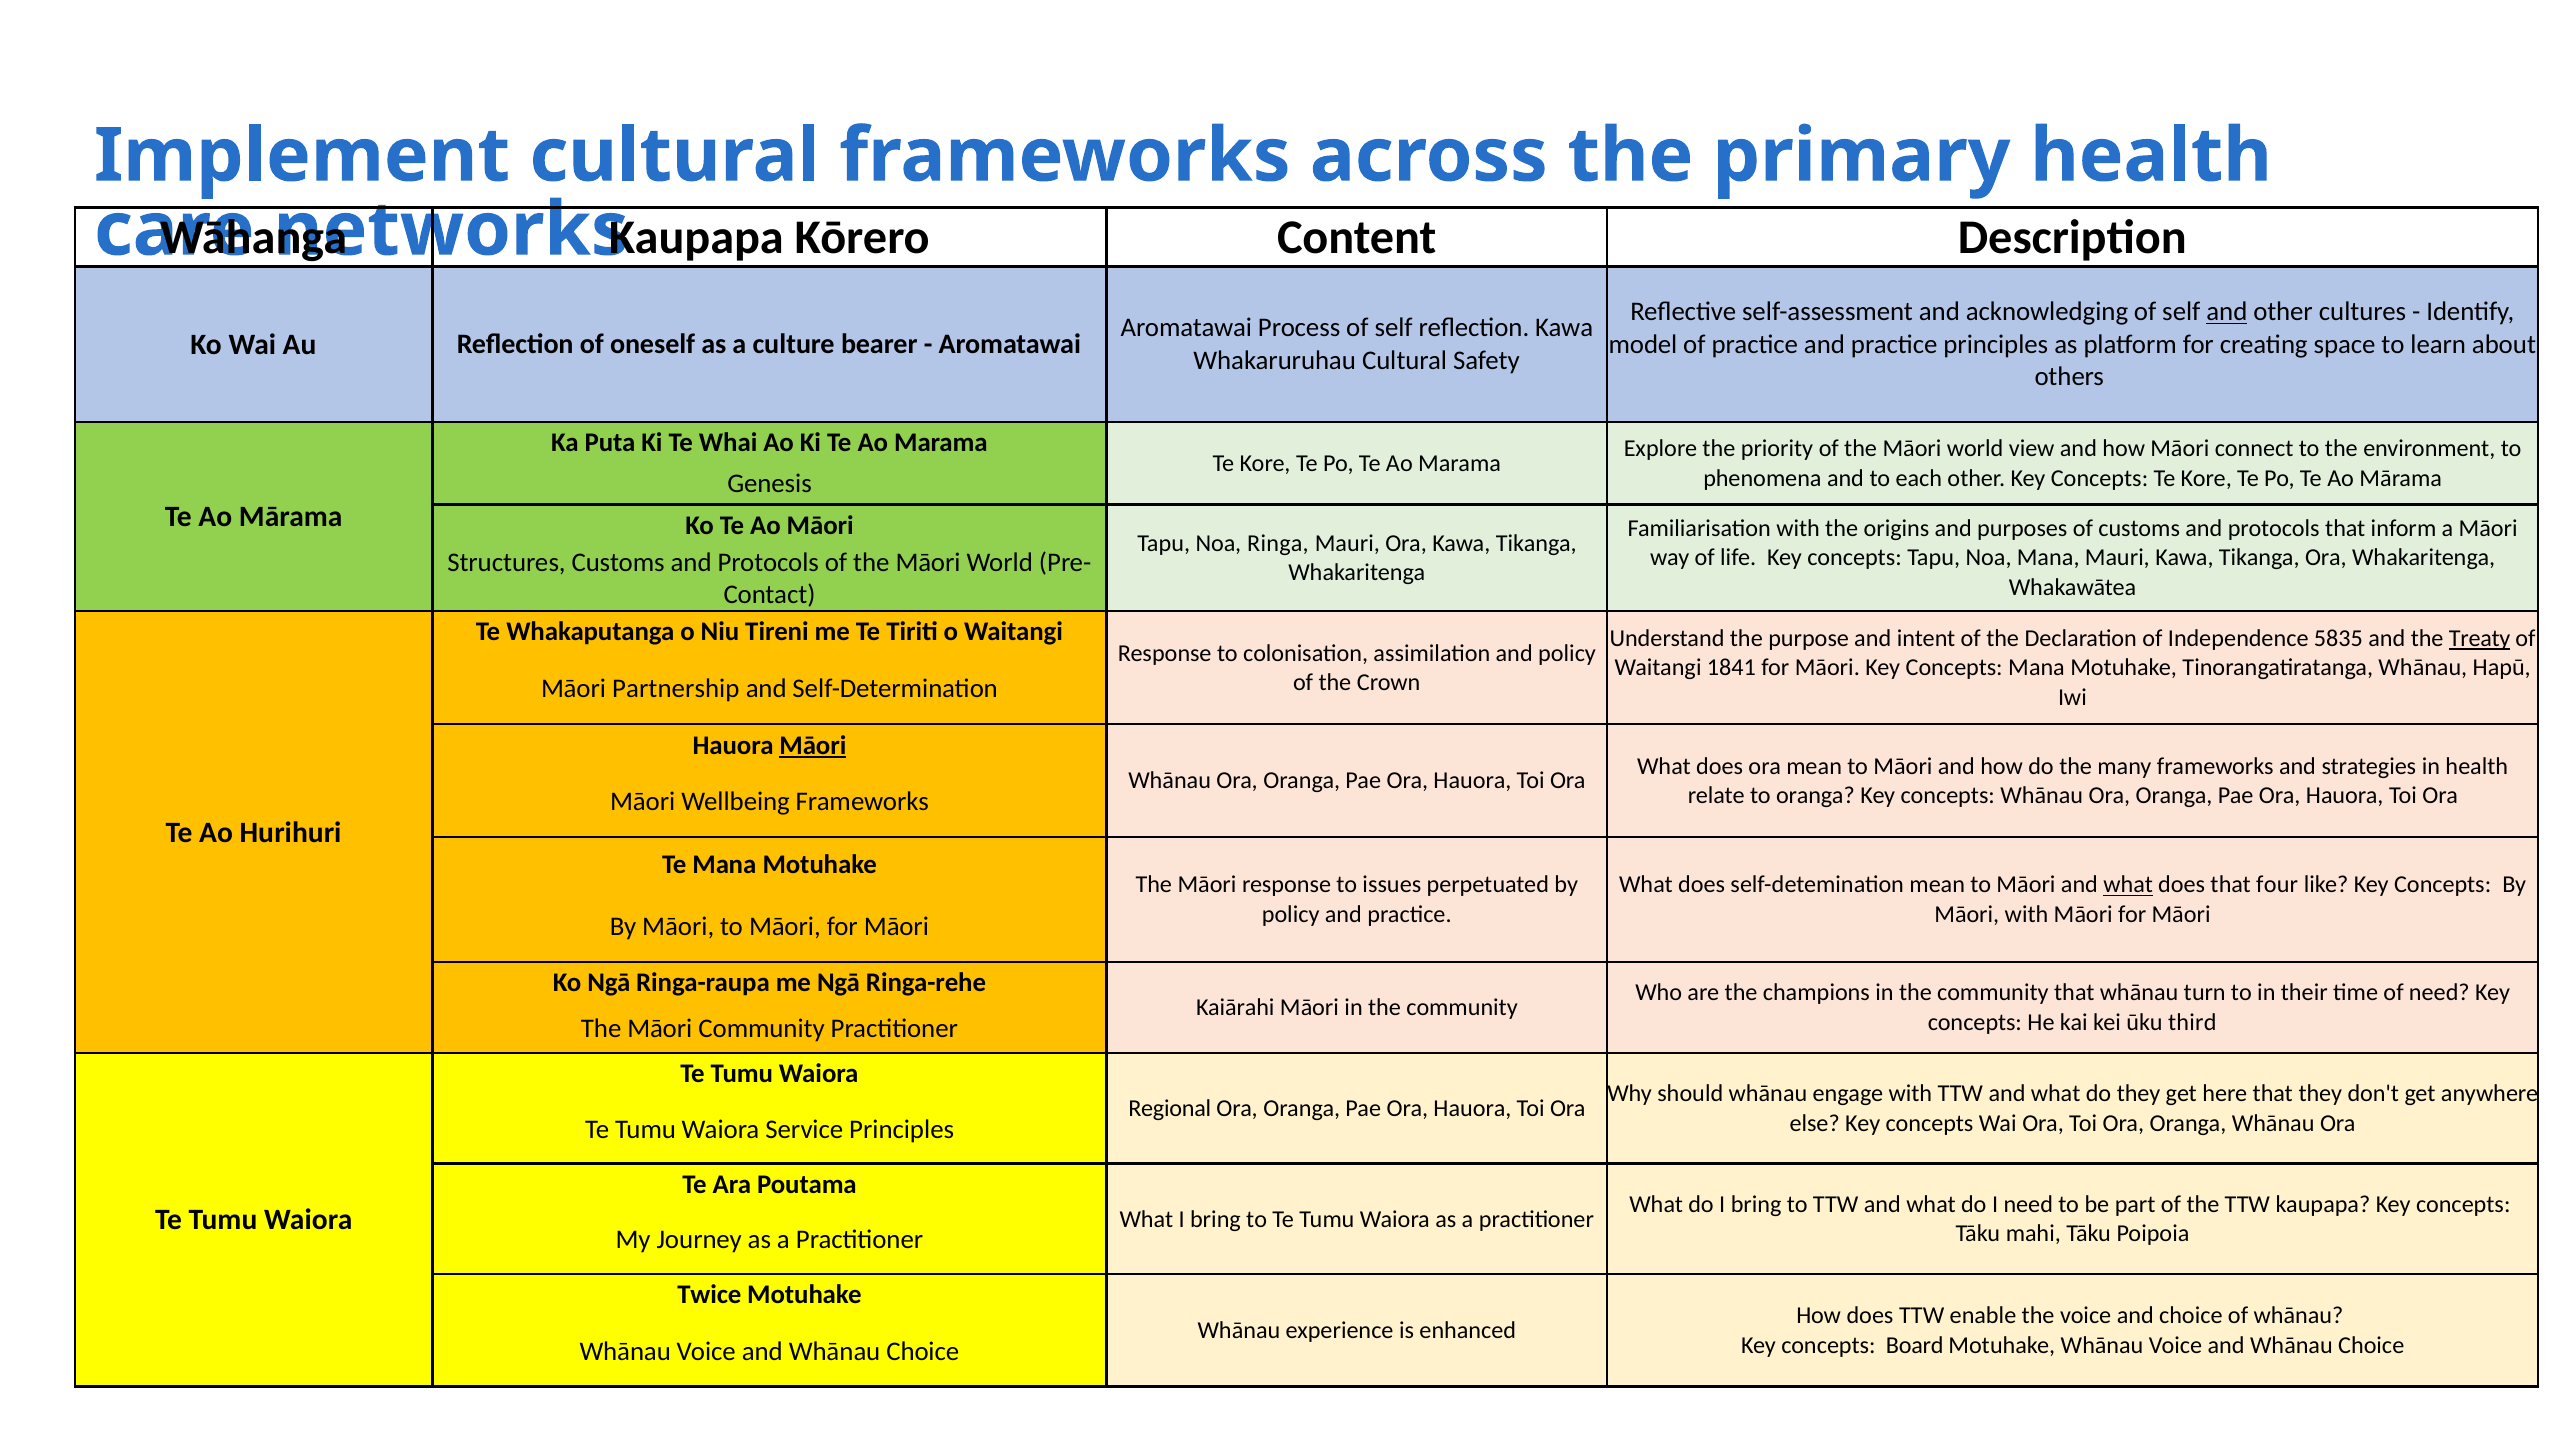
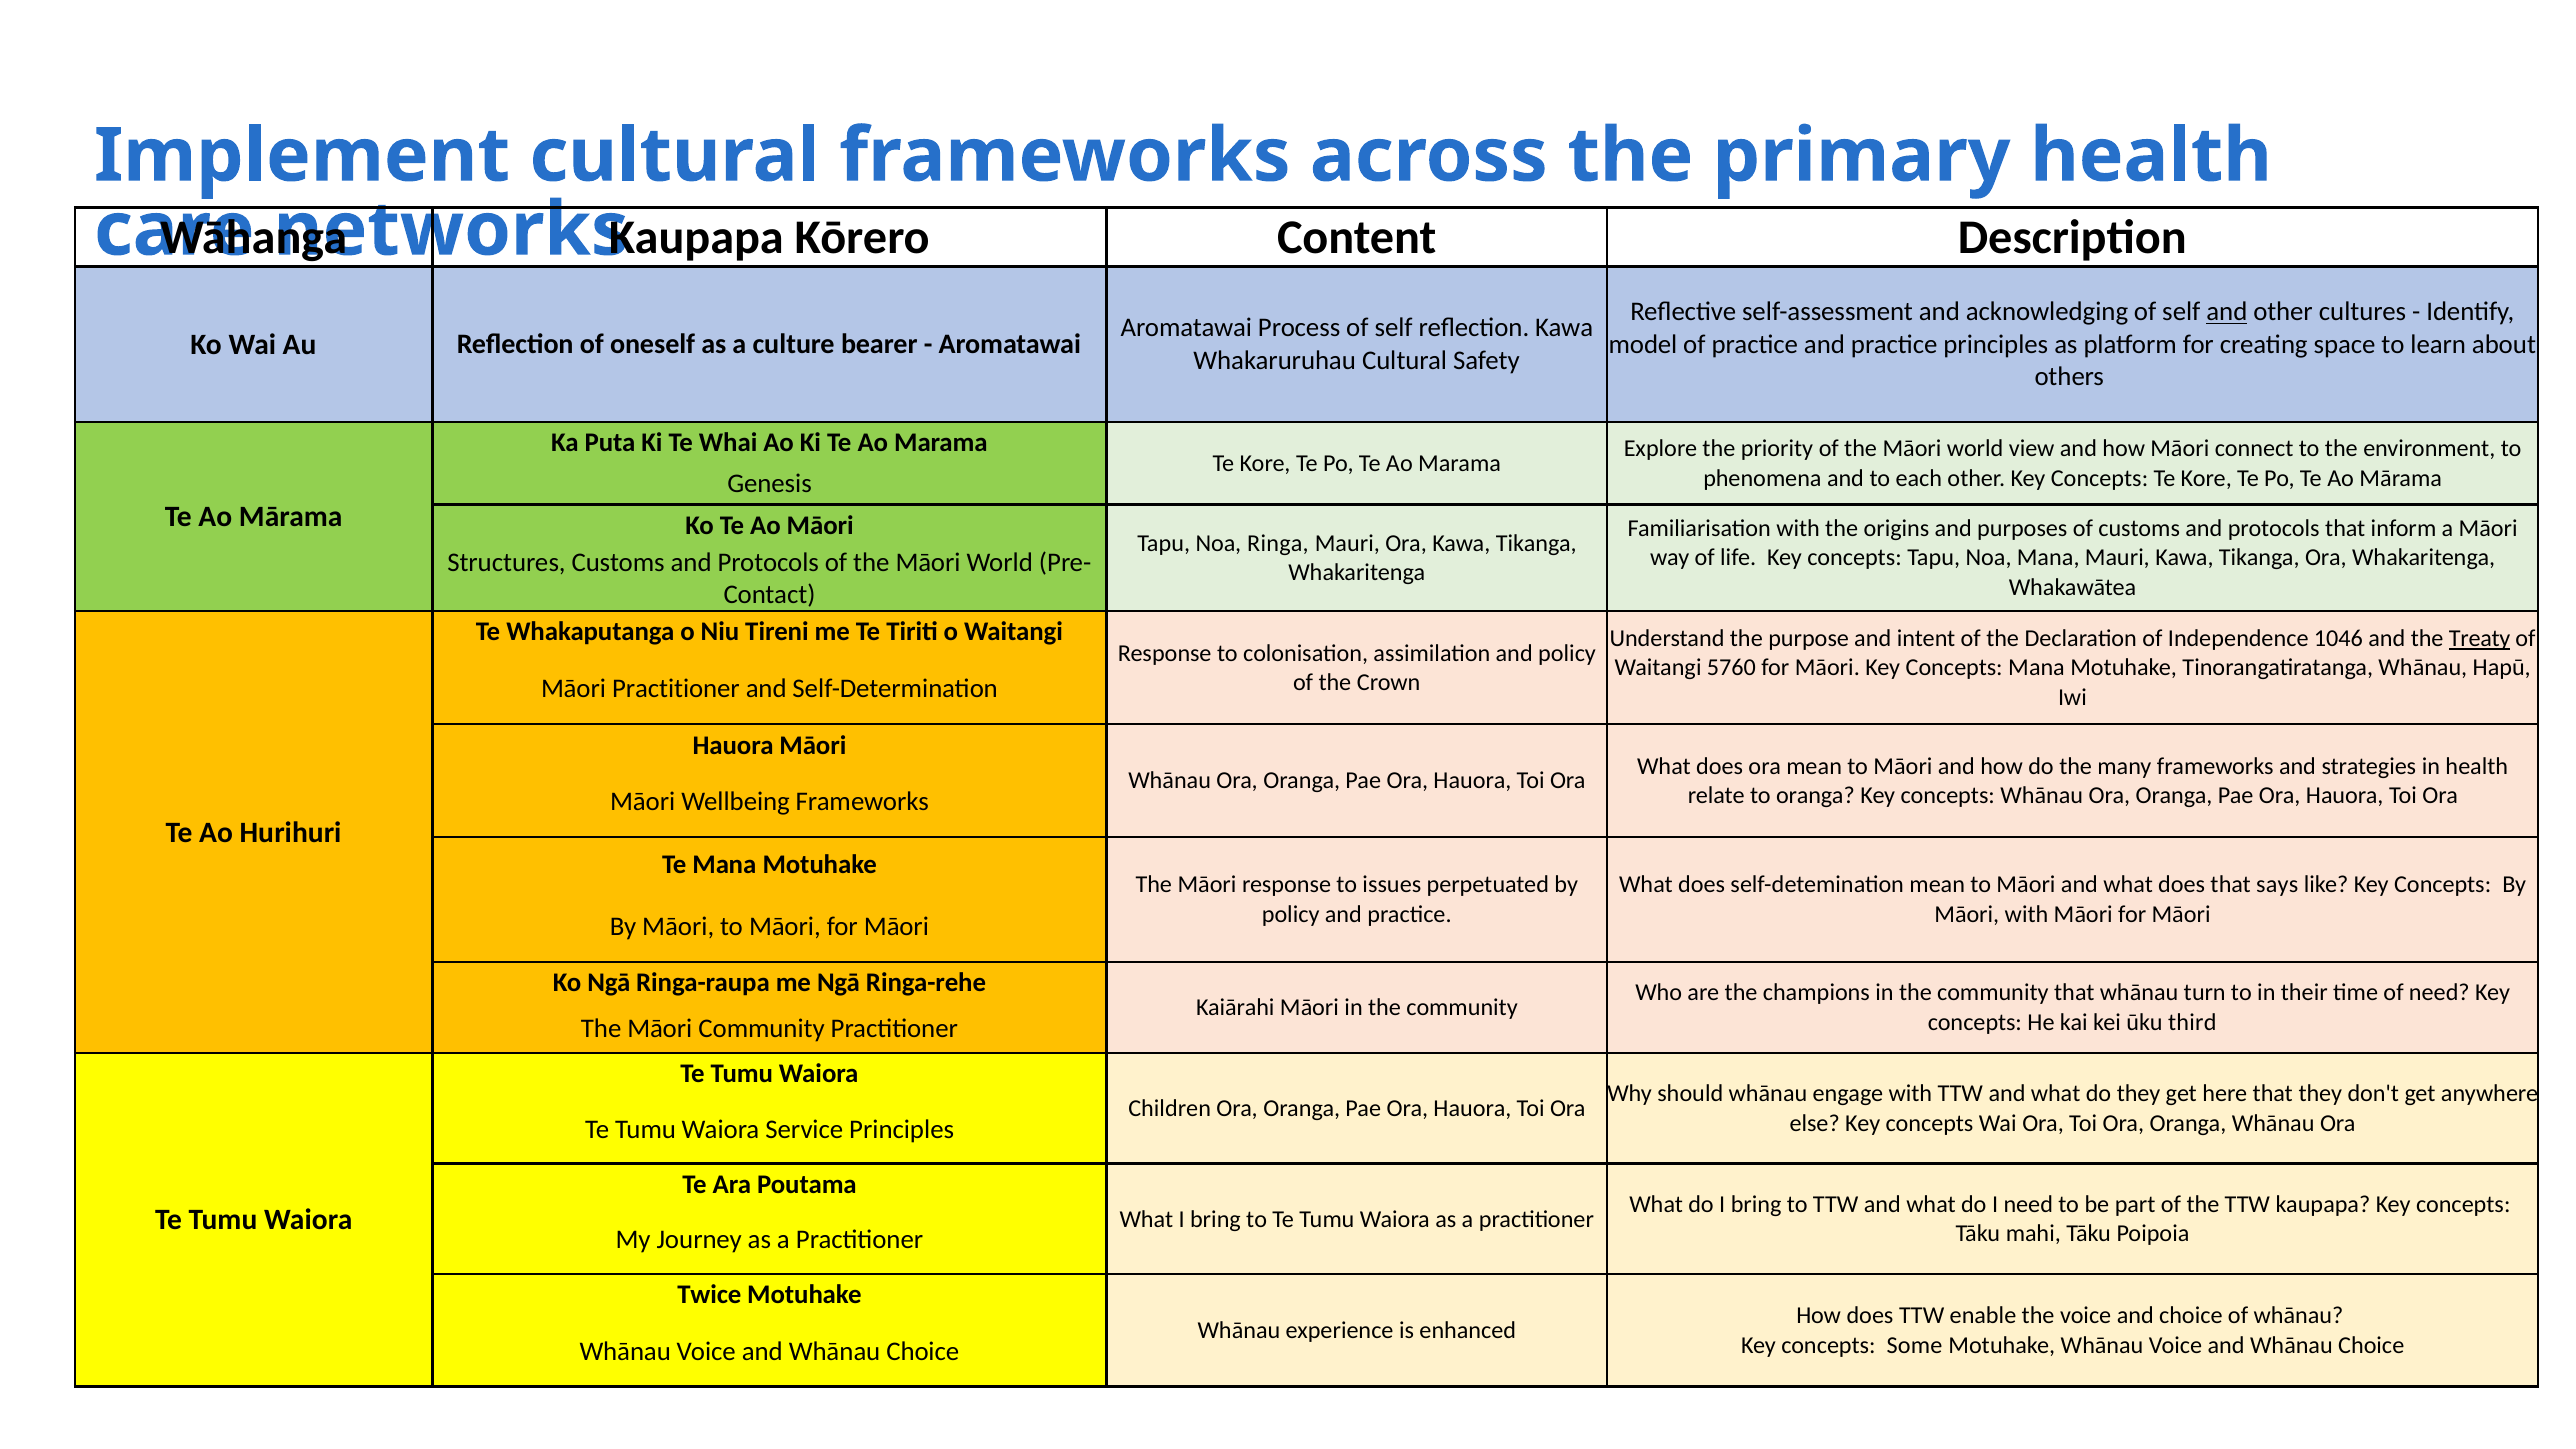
5835: 5835 -> 1046 (2338, 638)
1841: 1841 -> 5760 (1731, 668)
Māori Partnership: Partnership -> Practitioner (676, 689)
Māori underline: present -> none (813, 745)
what underline: present -> none (2128, 885)
four: four -> says (2277, 885)
Regional: Regional -> Children (1170, 1109)
Board: Board -> Some (1915, 1345)
